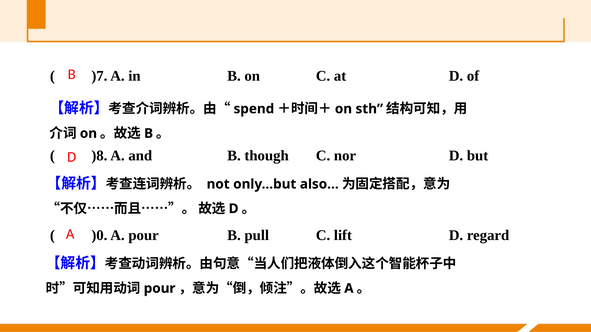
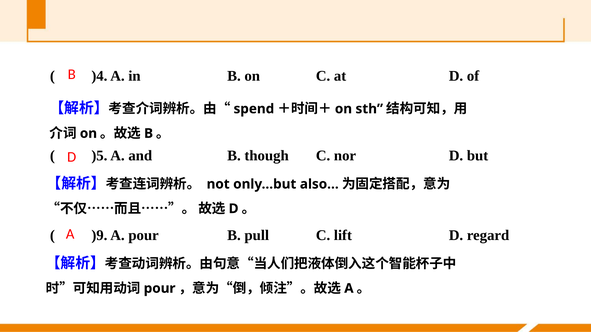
)7: )7 -> )4 (99, 76)
)8: )8 -> )5 (99, 156)
)0: )0 -> )9 (99, 236)
